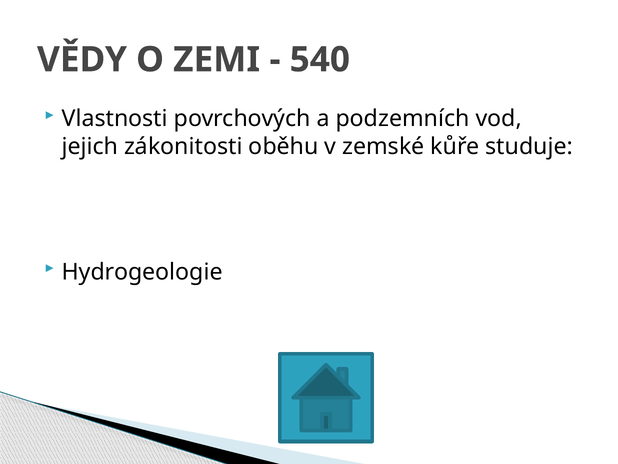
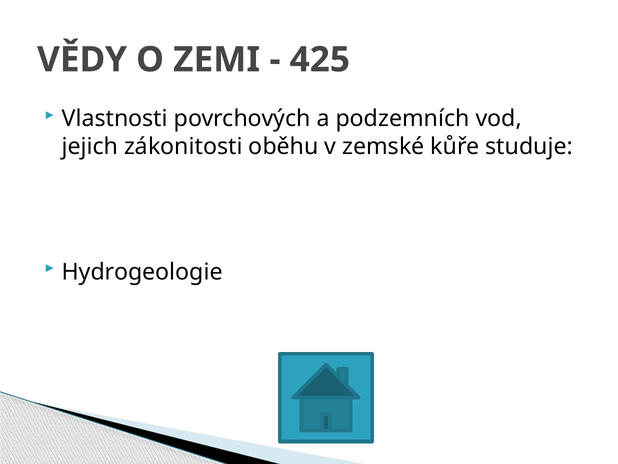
540: 540 -> 425 (320, 60)
